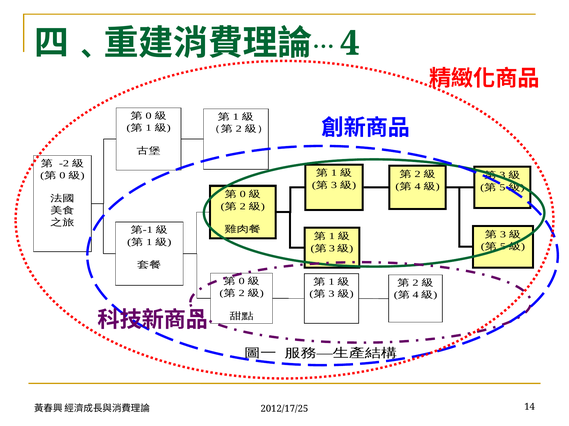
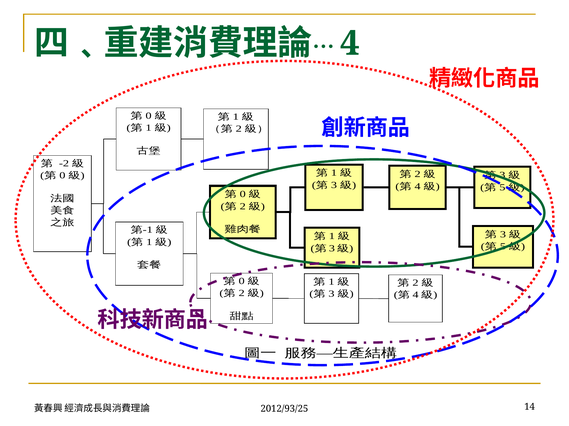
2012/17/25: 2012/17/25 -> 2012/93/25 (284, 409)
